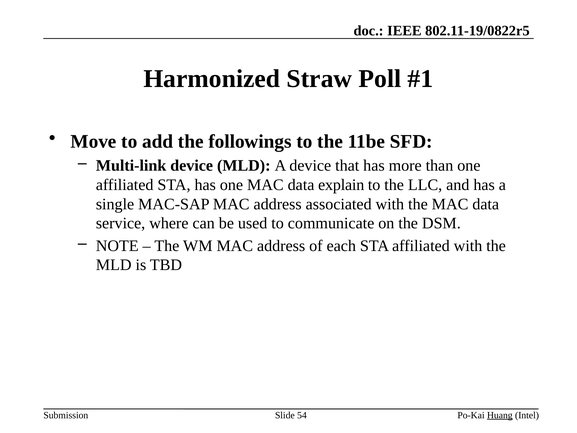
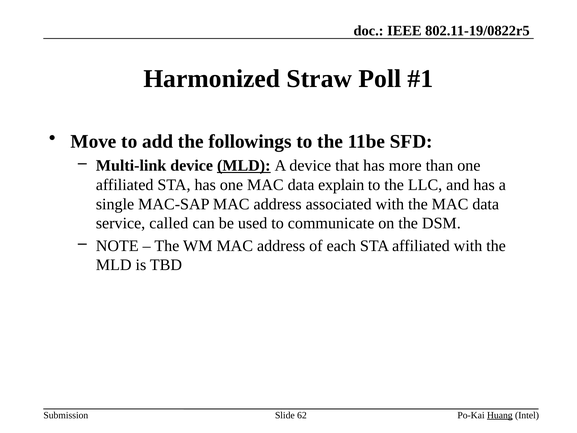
MLD underline: none -> present (244, 165)
where: where -> called (169, 223)
54: 54 -> 62 (302, 415)
